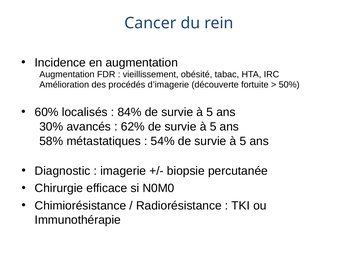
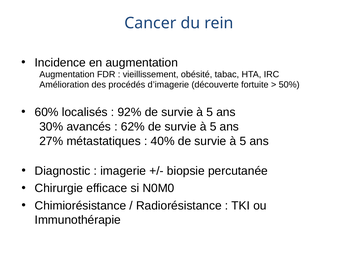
84%: 84% -> 92% (130, 112)
58%: 58% -> 27% (51, 141)
54%: 54% -> 40% (163, 141)
